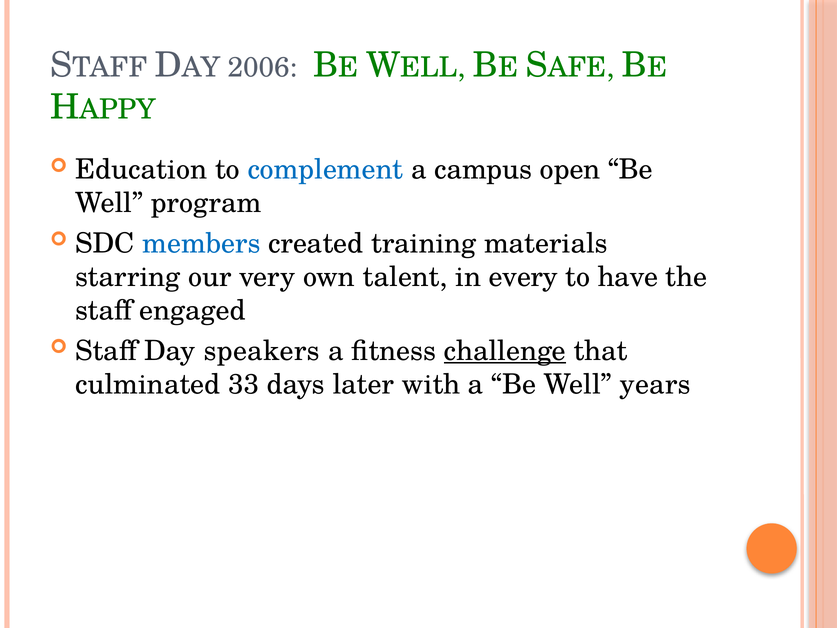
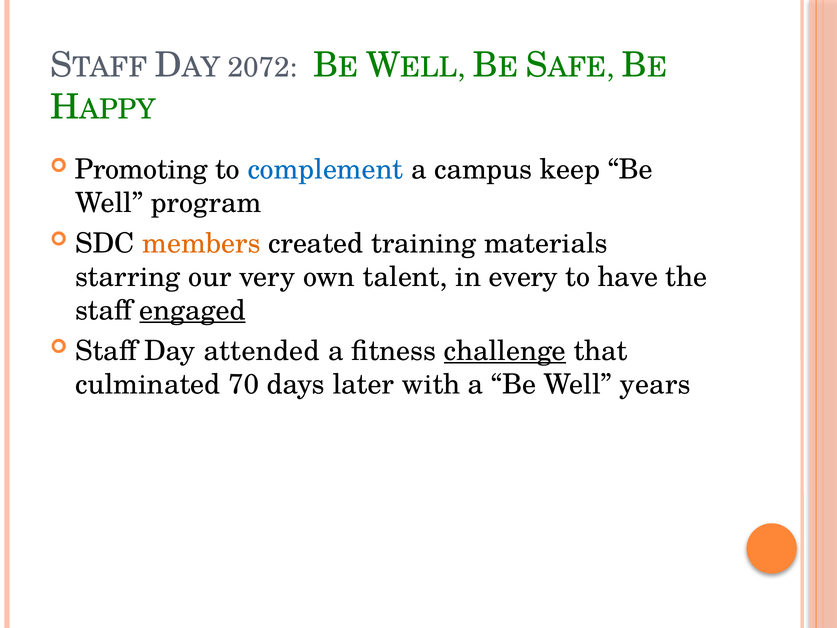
2006: 2006 -> 2072 (263, 68)
Education: Education -> Promoting (141, 169)
open: open -> keep (570, 169)
members colour: blue -> orange (201, 243)
engaged underline: none -> present (193, 310)
speakers: speakers -> attended (262, 351)
33: 33 -> 70 (244, 384)
